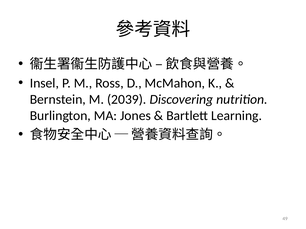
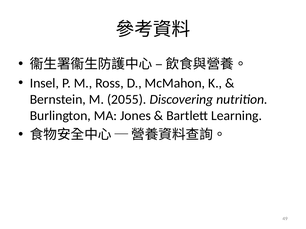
2039: 2039 -> 2055 (127, 100)
